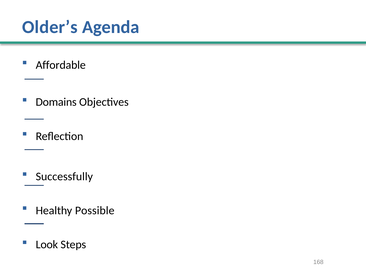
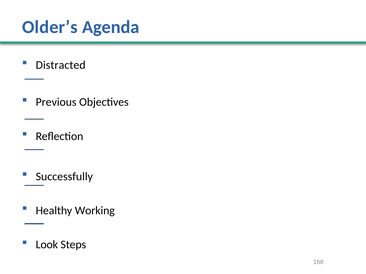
Affordable: Affordable -> Distracted (61, 65)
Domains: Domains -> Previous (56, 102)
Possible: Possible -> Working (95, 211)
